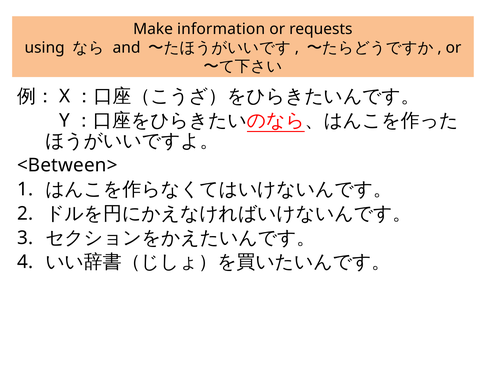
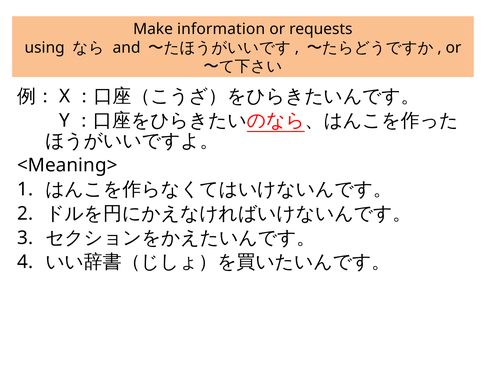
<Between>: <Between> -> <Meaning> (67, 165)
